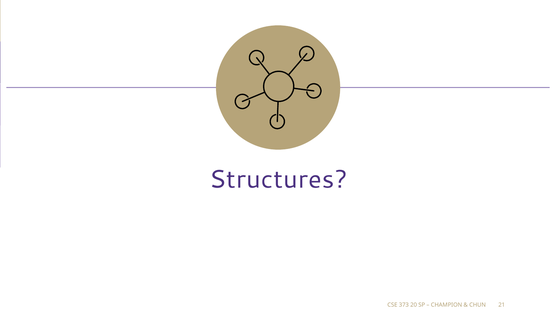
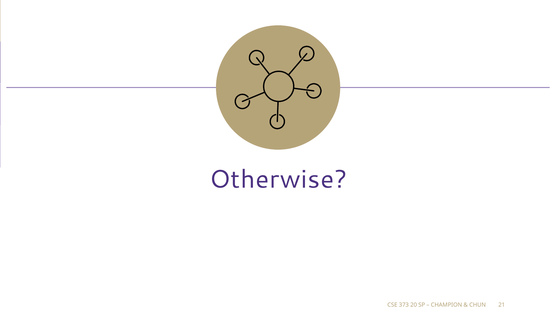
Structures: Structures -> Otherwise (278, 179)
